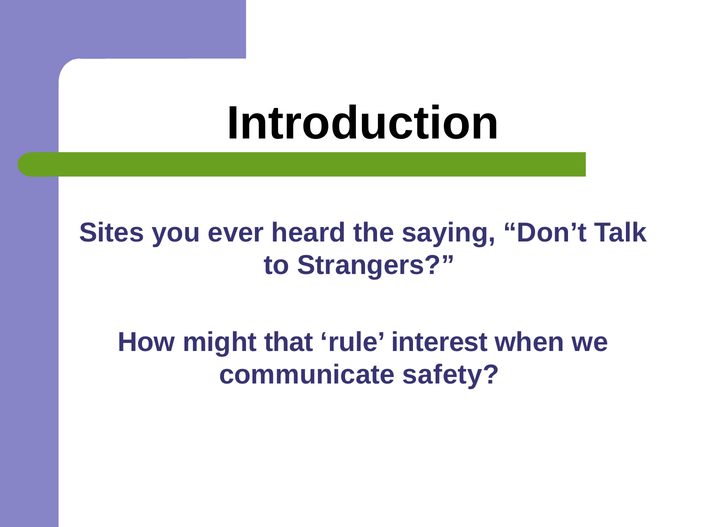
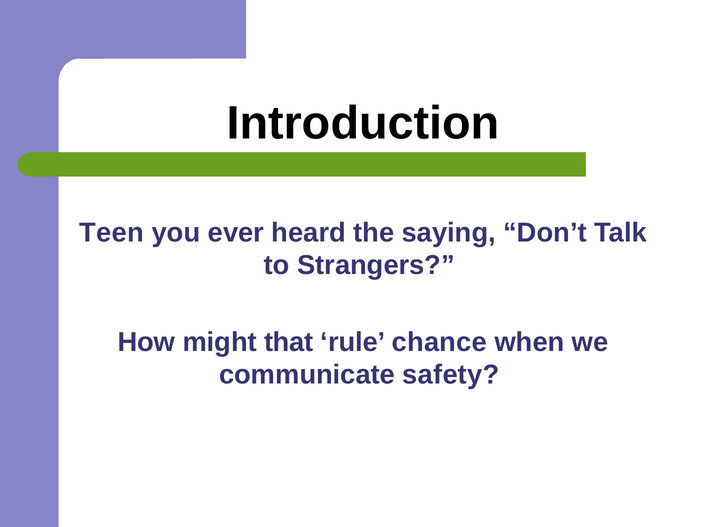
Sites: Sites -> Teen (112, 233)
interest: interest -> chance (439, 342)
